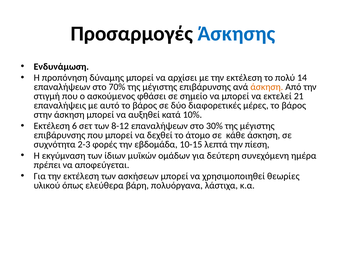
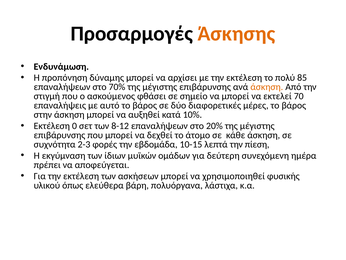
Άσκησης colour: blue -> orange (236, 33)
14: 14 -> 85 (302, 78)
21: 21 -> 70 (299, 96)
6: 6 -> 0 (74, 126)
30%: 30% -> 20% (214, 126)
θεωρίες: θεωρίες -> φυσικής (283, 176)
